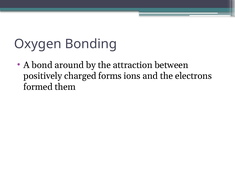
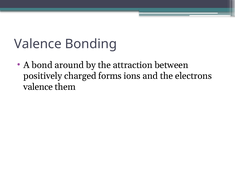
Oxygen: Oxygen -> Valence (38, 44)
formed: formed -> valence (38, 87)
